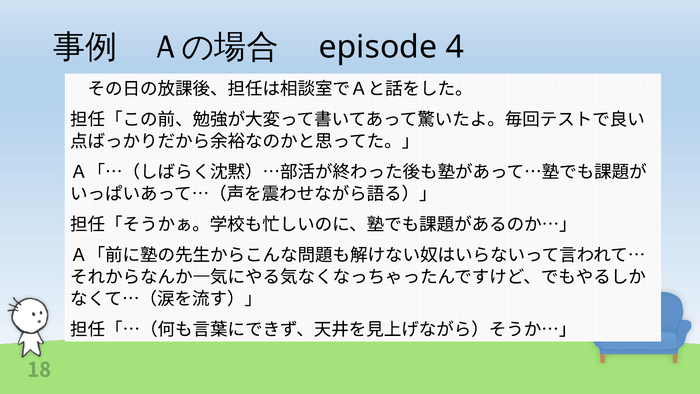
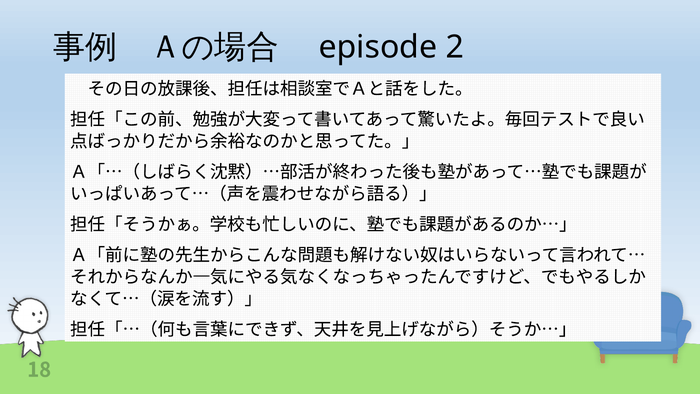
4: 4 -> 2 (455, 47)
